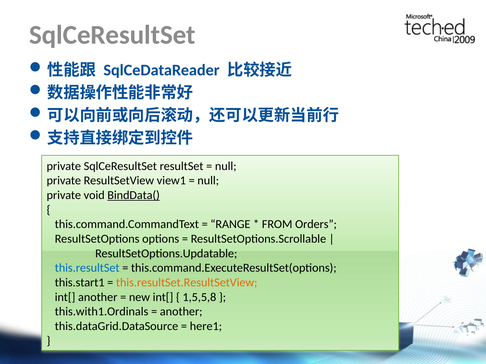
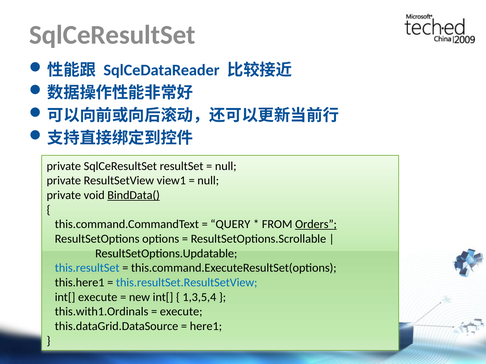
RANGE: RANGE -> QUERY (230, 225)
Orders underline: none -> present (316, 225)
this.start1: this.start1 -> this.here1 (80, 283)
this.resultSet.ResultSetView colour: orange -> blue (187, 283)
int[ another: another -> execute (98, 297)
1,5,5,8: 1,5,5,8 -> 1,3,5,4 (199, 297)
another: another -> execute (181, 312)
